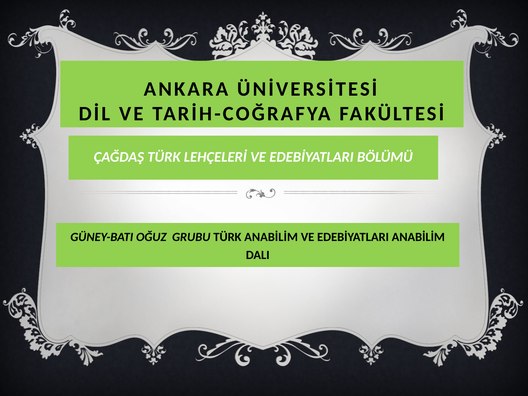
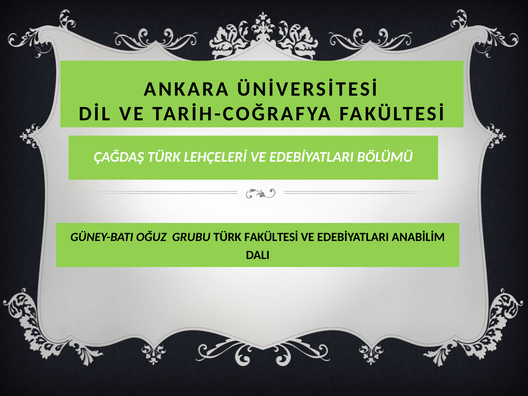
TÜRK ANABİLİM: ANABİLİM -> FAKÜLTESİ (271, 237)
